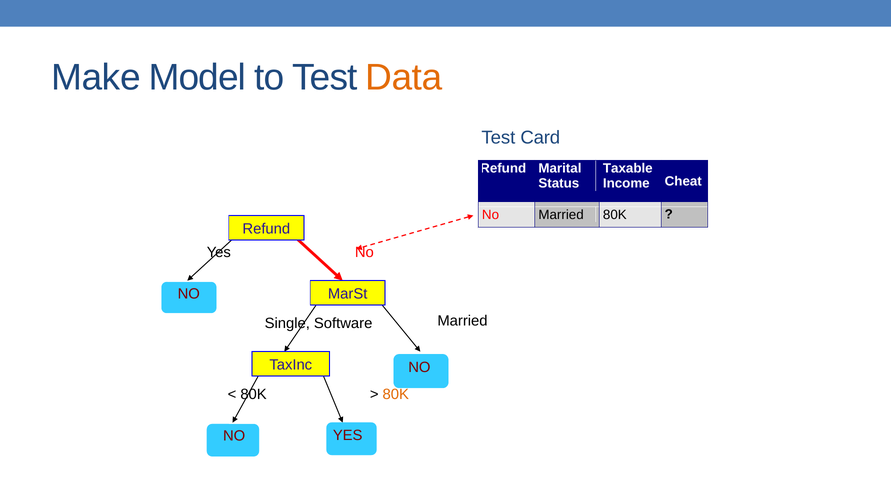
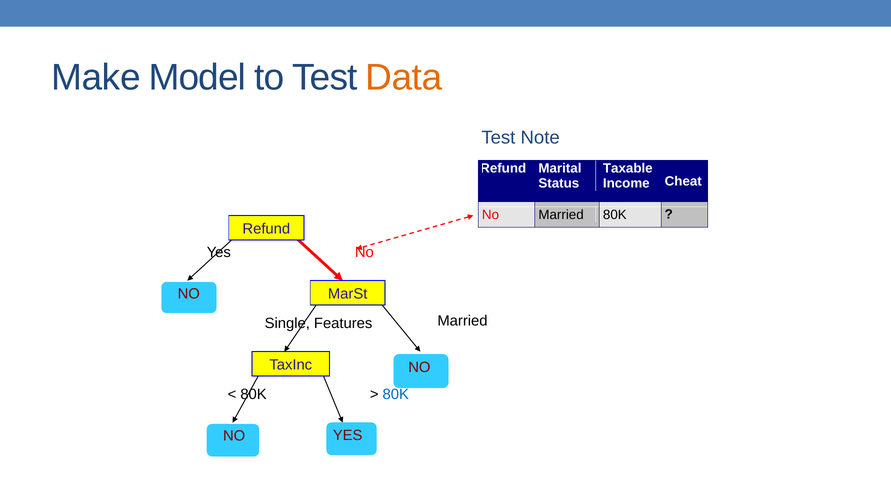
Card: Card -> Note (540, 138)
Software: Software -> Features (343, 324)
80K colour: orange -> blue (396, 395)
